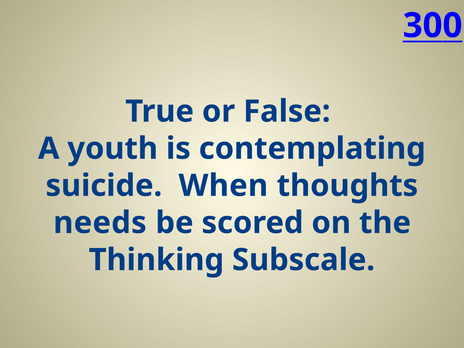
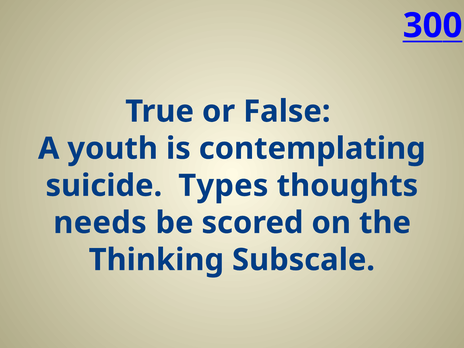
When: When -> Types (223, 186)
